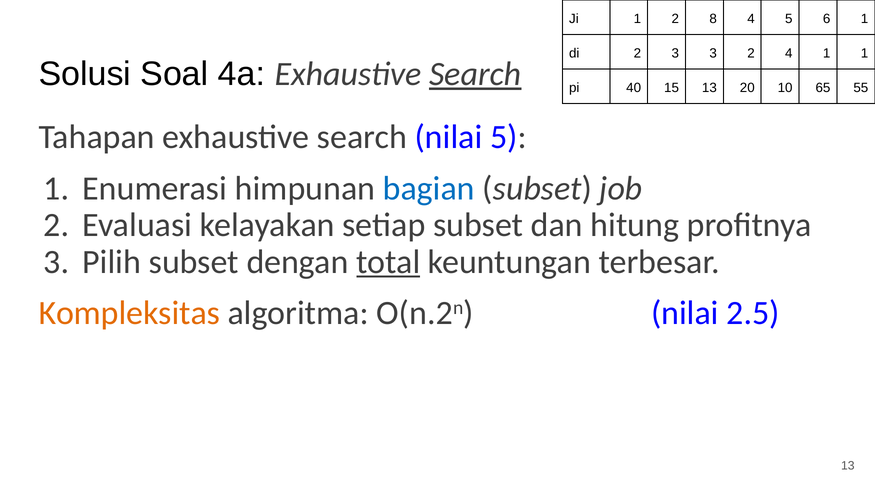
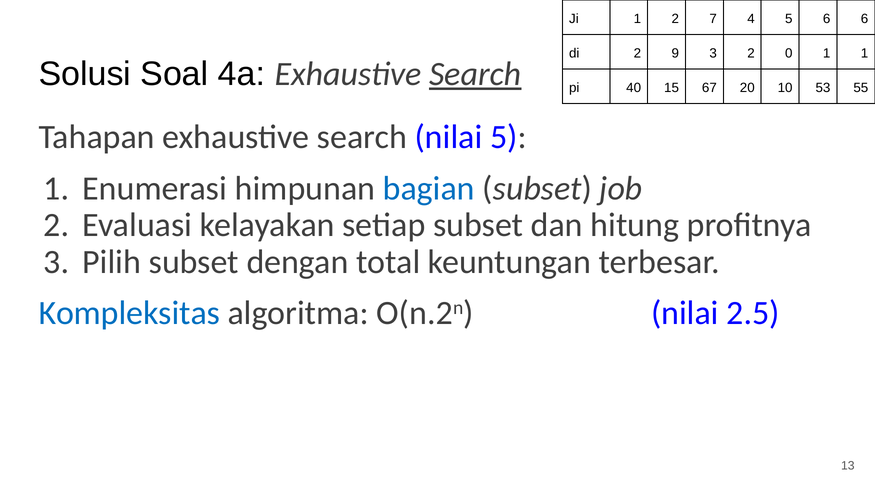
8: 8 -> 7 (713, 19)
6 1: 1 -> 6 (865, 19)
2 3: 3 -> 9 (675, 53)
2 4: 4 -> 0 (789, 53)
15 13: 13 -> 67 (709, 88)
65: 65 -> 53 (823, 88)
total underline: present -> none (388, 262)
Kompleksitas colour: orange -> blue (129, 313)
